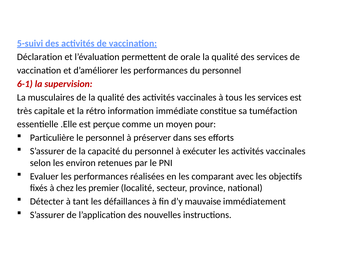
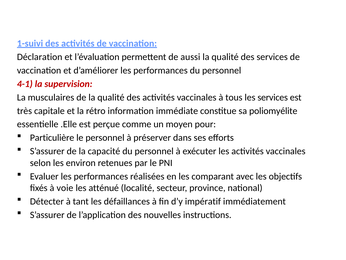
5-suivi: 5-suivi -> 1-suivi (30, 43)
orale: orale -> aussi (190, 57)
6-1: 6-1 -> 4-1 (25, 84)
tuméfaction: tuméfaction -> poliomyélite (273, 111)
chez: chez -> voie (65, 188)
premier: premier -> atténué (104, 188)
mauvaise: mauvaise -> impératif (203, 201)
